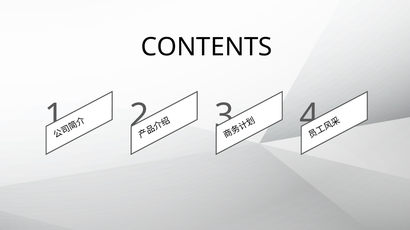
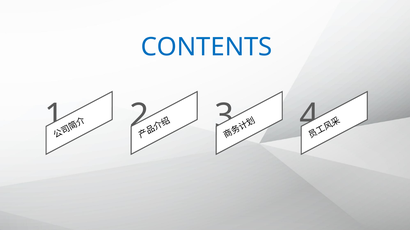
CONTENTS colour: black -> blue (207, 47)
